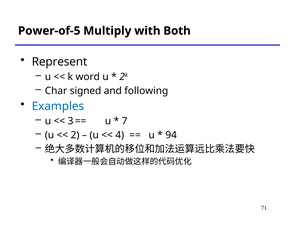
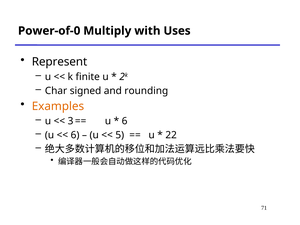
Power-of-5: Power-of-5 -> Power-of-0 (49, 31)
Both: Both -> Uses (177, 31)
word: word -> finite (88, 77)
following: following -> rounding (146, 91)
Examples colour: blue -> orange (58, 106)
7: 7 -> 6 (125, 121)
2: 2 -> 6 (75, 135)
4: 4 -> 5 (120, 135)
94: 94 -> 22 (171, 135)
